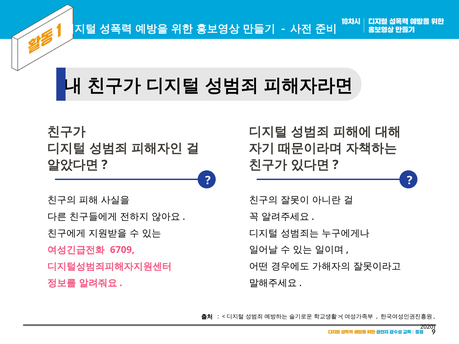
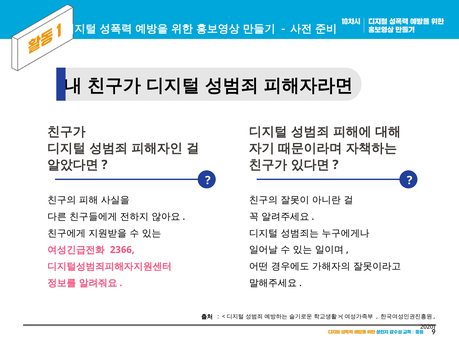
6709: 6709 -> 2366 (122, 250)
